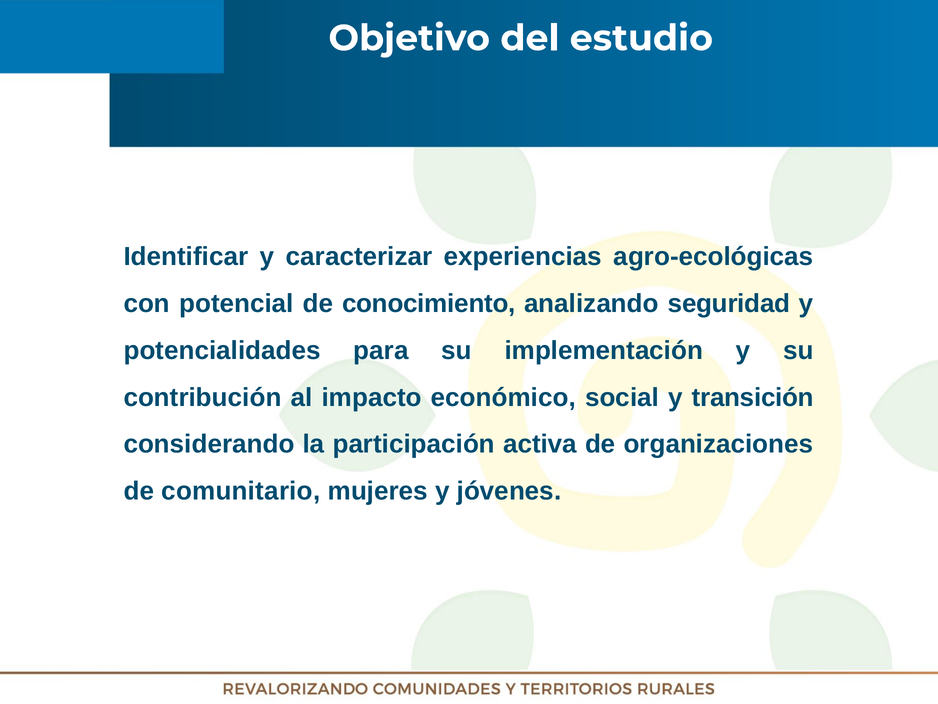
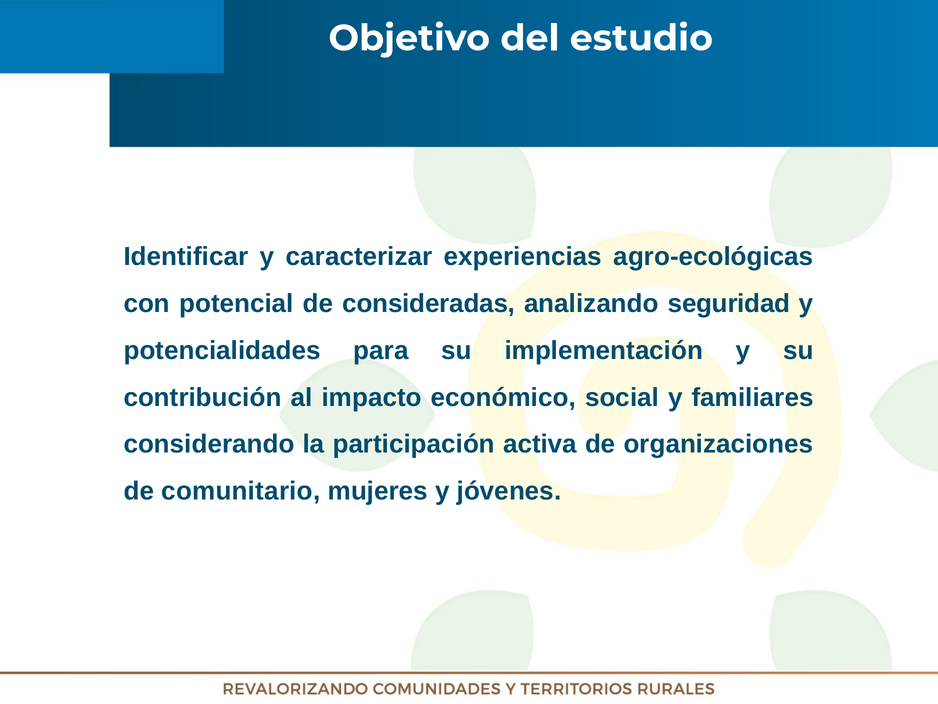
conocimiento: conocimiento -> consideradas (429, 303)
transición: transición -> familiares (753, 397)
